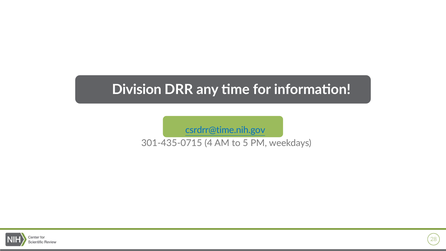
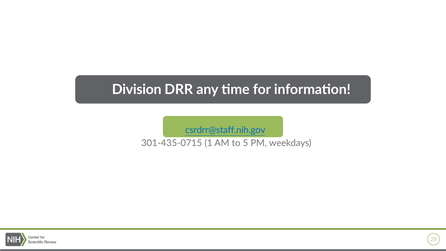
csrdrr@time.nih.gov: csrdrr@time.nih.gov -> csrdrr@staff.nih.gov (225, 130)
4: 4 -> 1 (208, 143)
